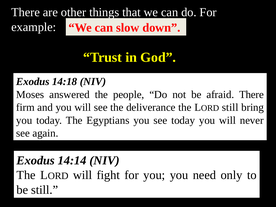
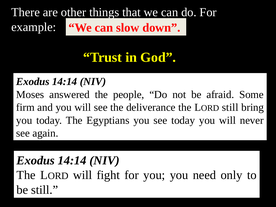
14:18: 14:18 -> 14:14 (65, 82)
afraid There: There -> Some (251, 95)
